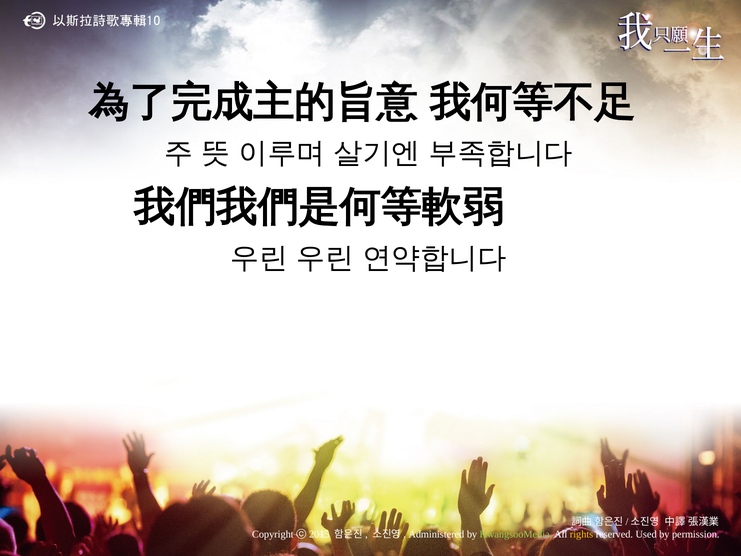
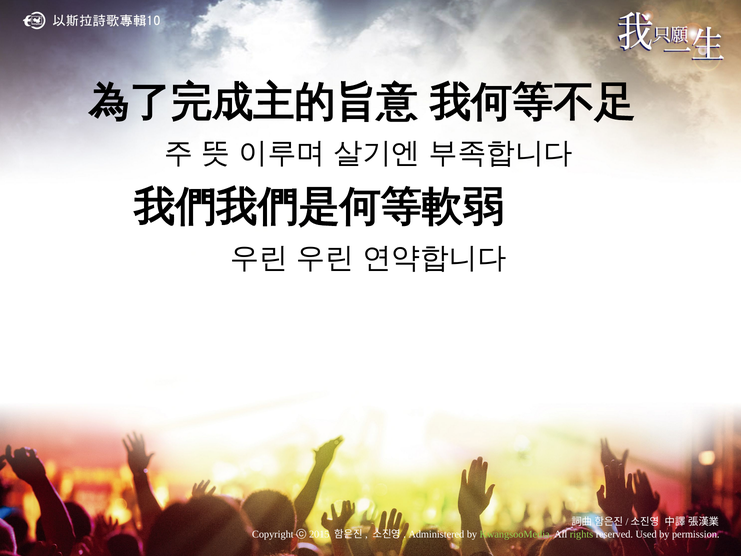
rights colour: yellow -> light green (582, 534)
